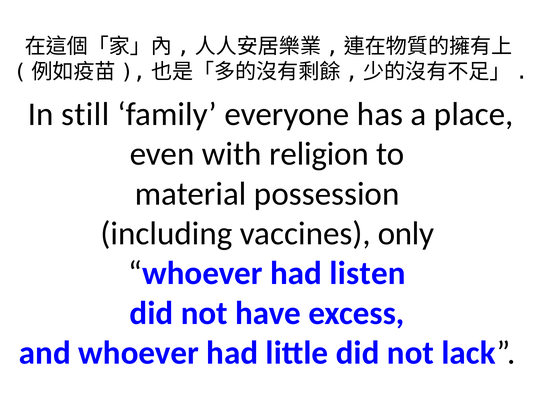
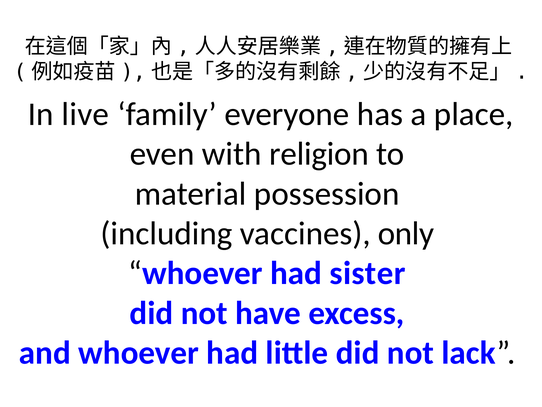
still: still -> live (85, 114)
listen: listen -> sister (367, 273)
